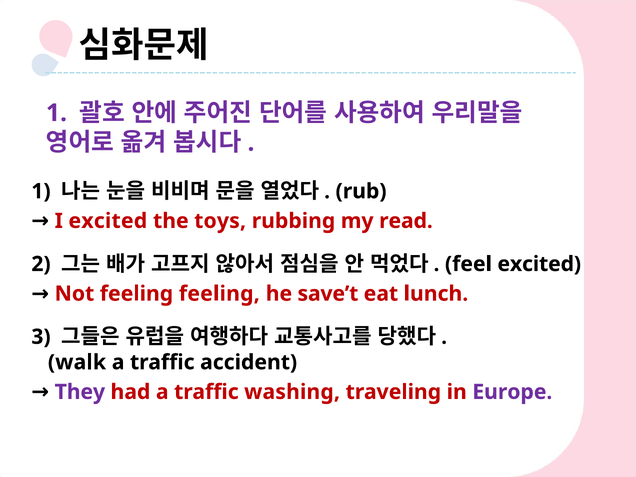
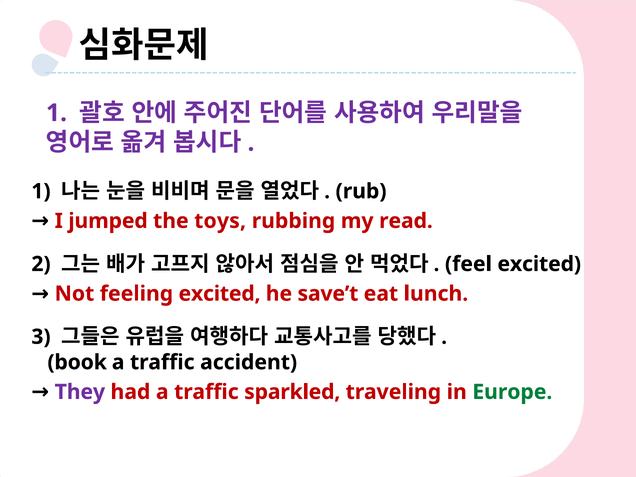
I excited: excited -> jumped (108, 221)
feeling feeling: feeling -> excited (220, 294)
walk: walk -> book (77, 362)
washing: washing -> sparkled (292, 392)
Europe colour: purple -> green (512, 392)
